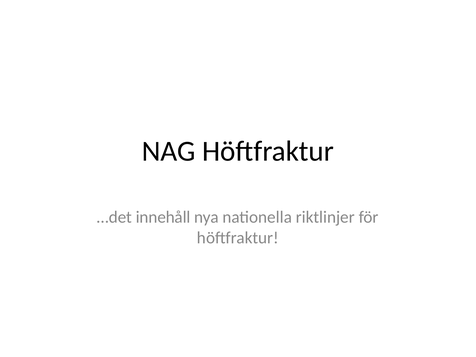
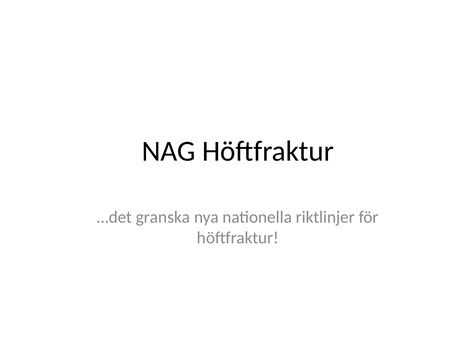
innehåll: innehåll -> granska (163, 217)
